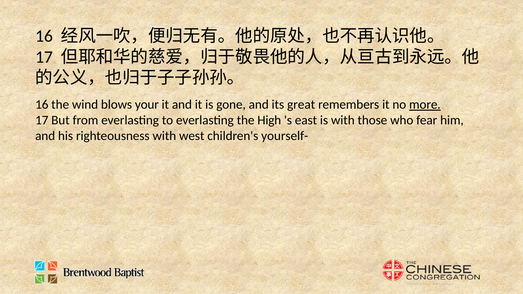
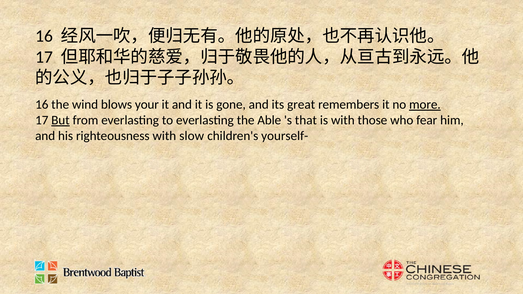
But underline: none -> present (60, 120)
High: High -> Able (269, 120)
east: east -> that (306, 120)
west: west -> slow (192, 136)
